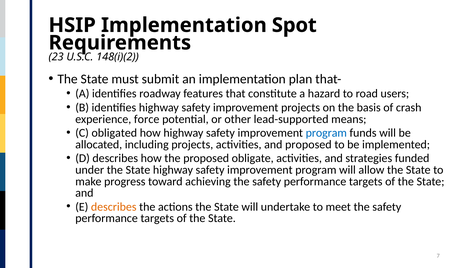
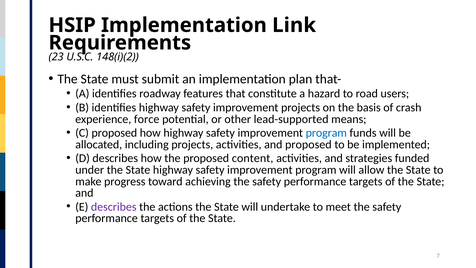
Spot: Spot -> Link (294, 25)
C obligated: obligated -> proposed (114, 133)
obligate: obligate -> content (253, 158)
describes colour: orange -> purple (114, 207)
